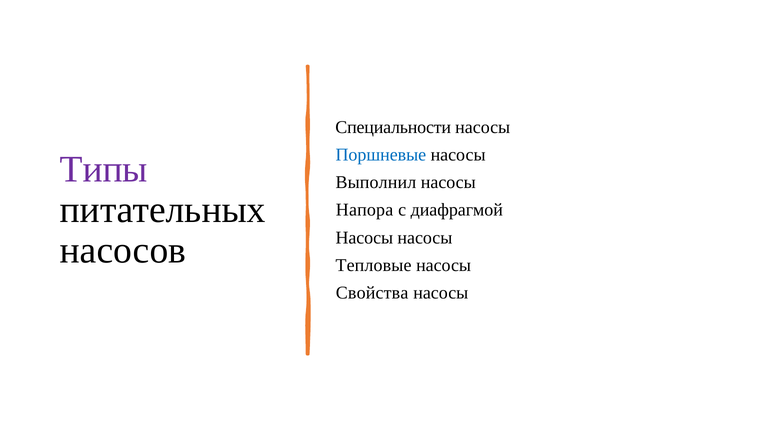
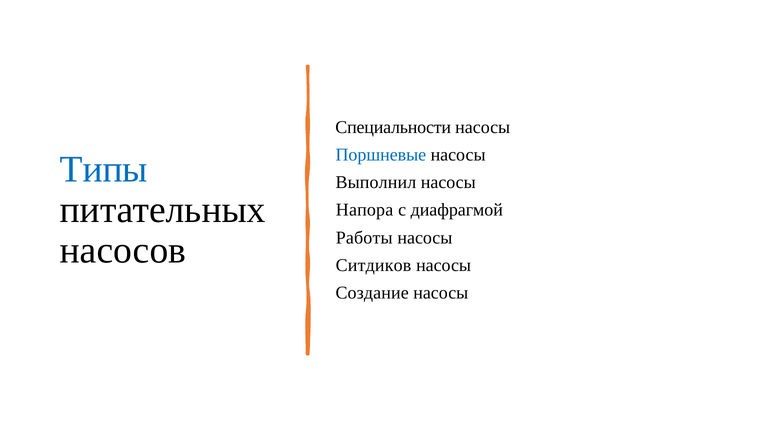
Типы colour: purple -> blue (104, 169)
Насосы: Насосы -> Работы (364, 238)
Тепловые: Тепловые -> Ситдиков (374, 265)
Свойства: Свойства -> Создание (372, 293)
